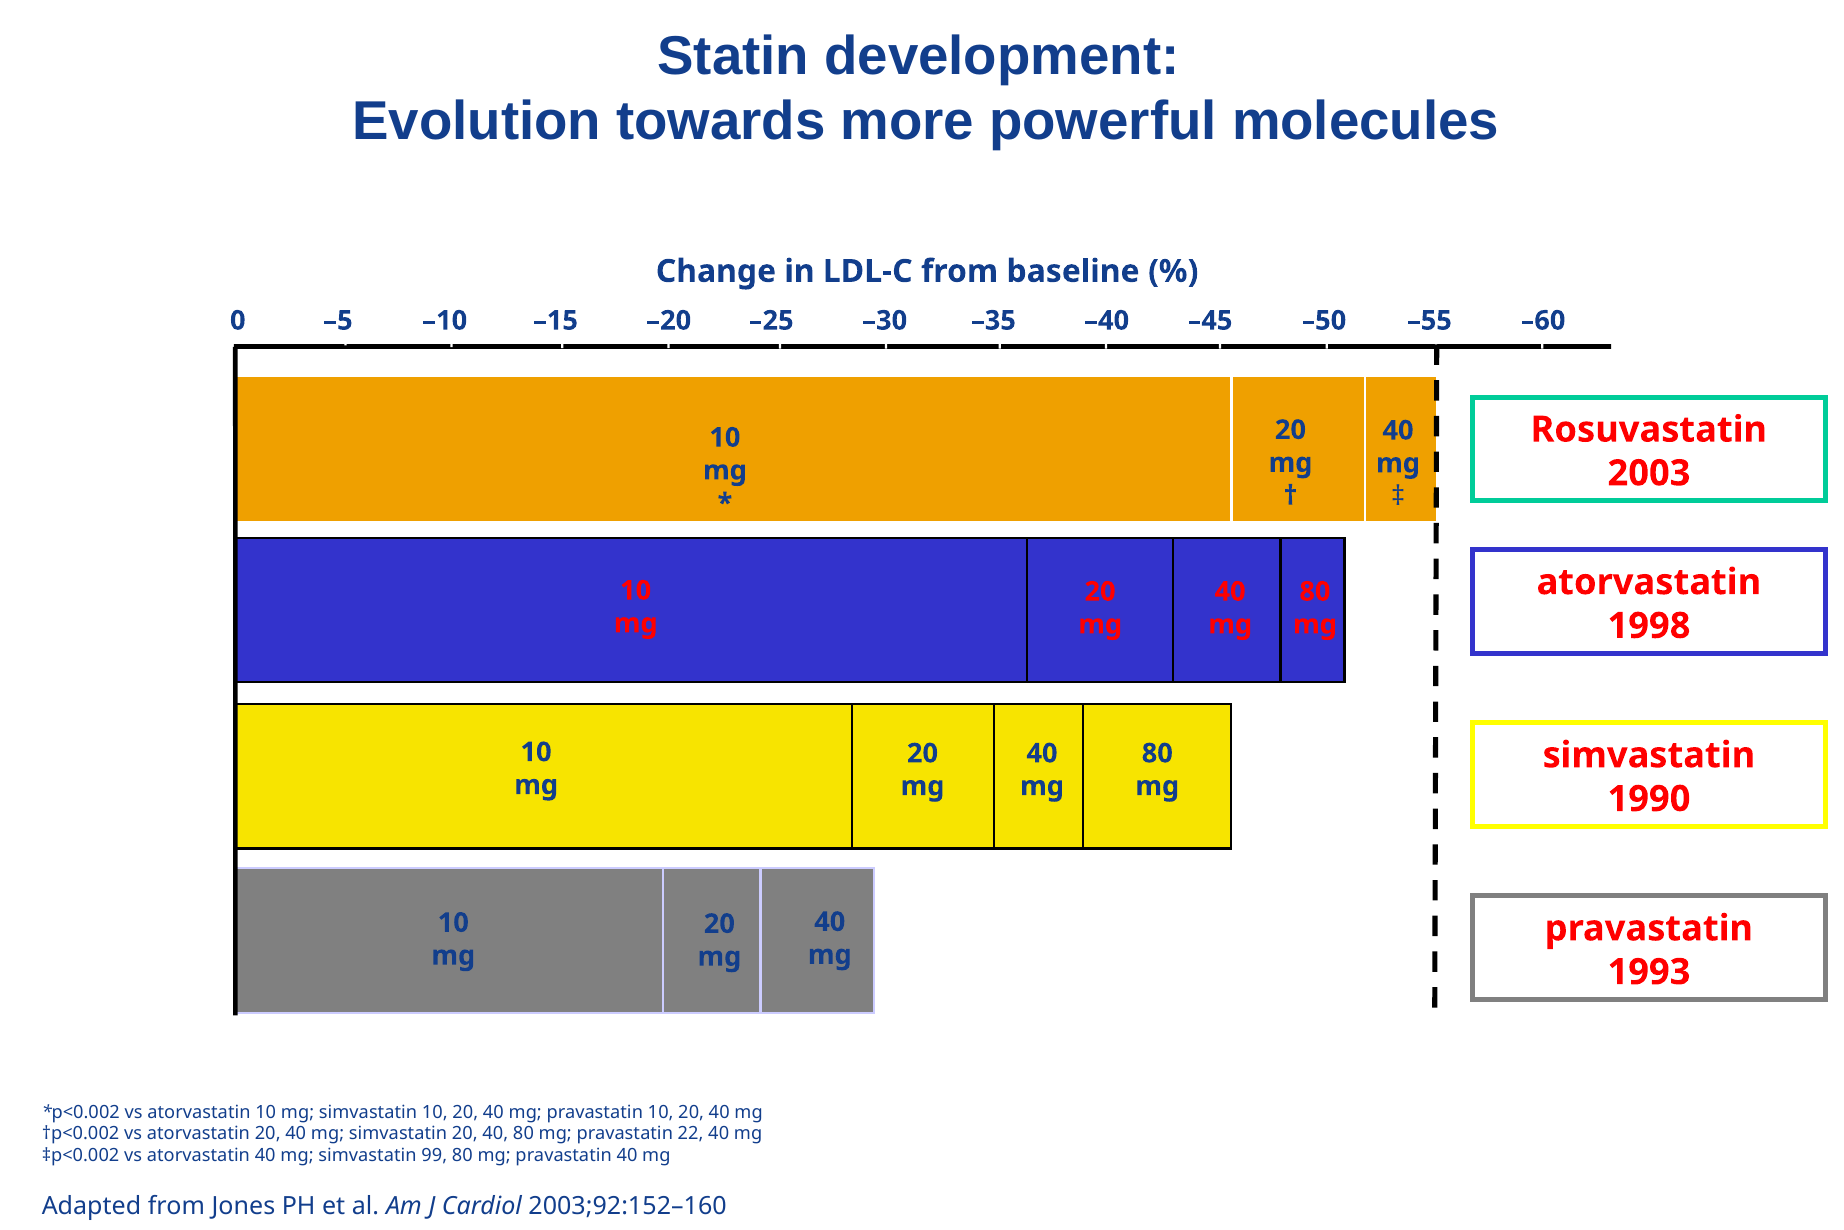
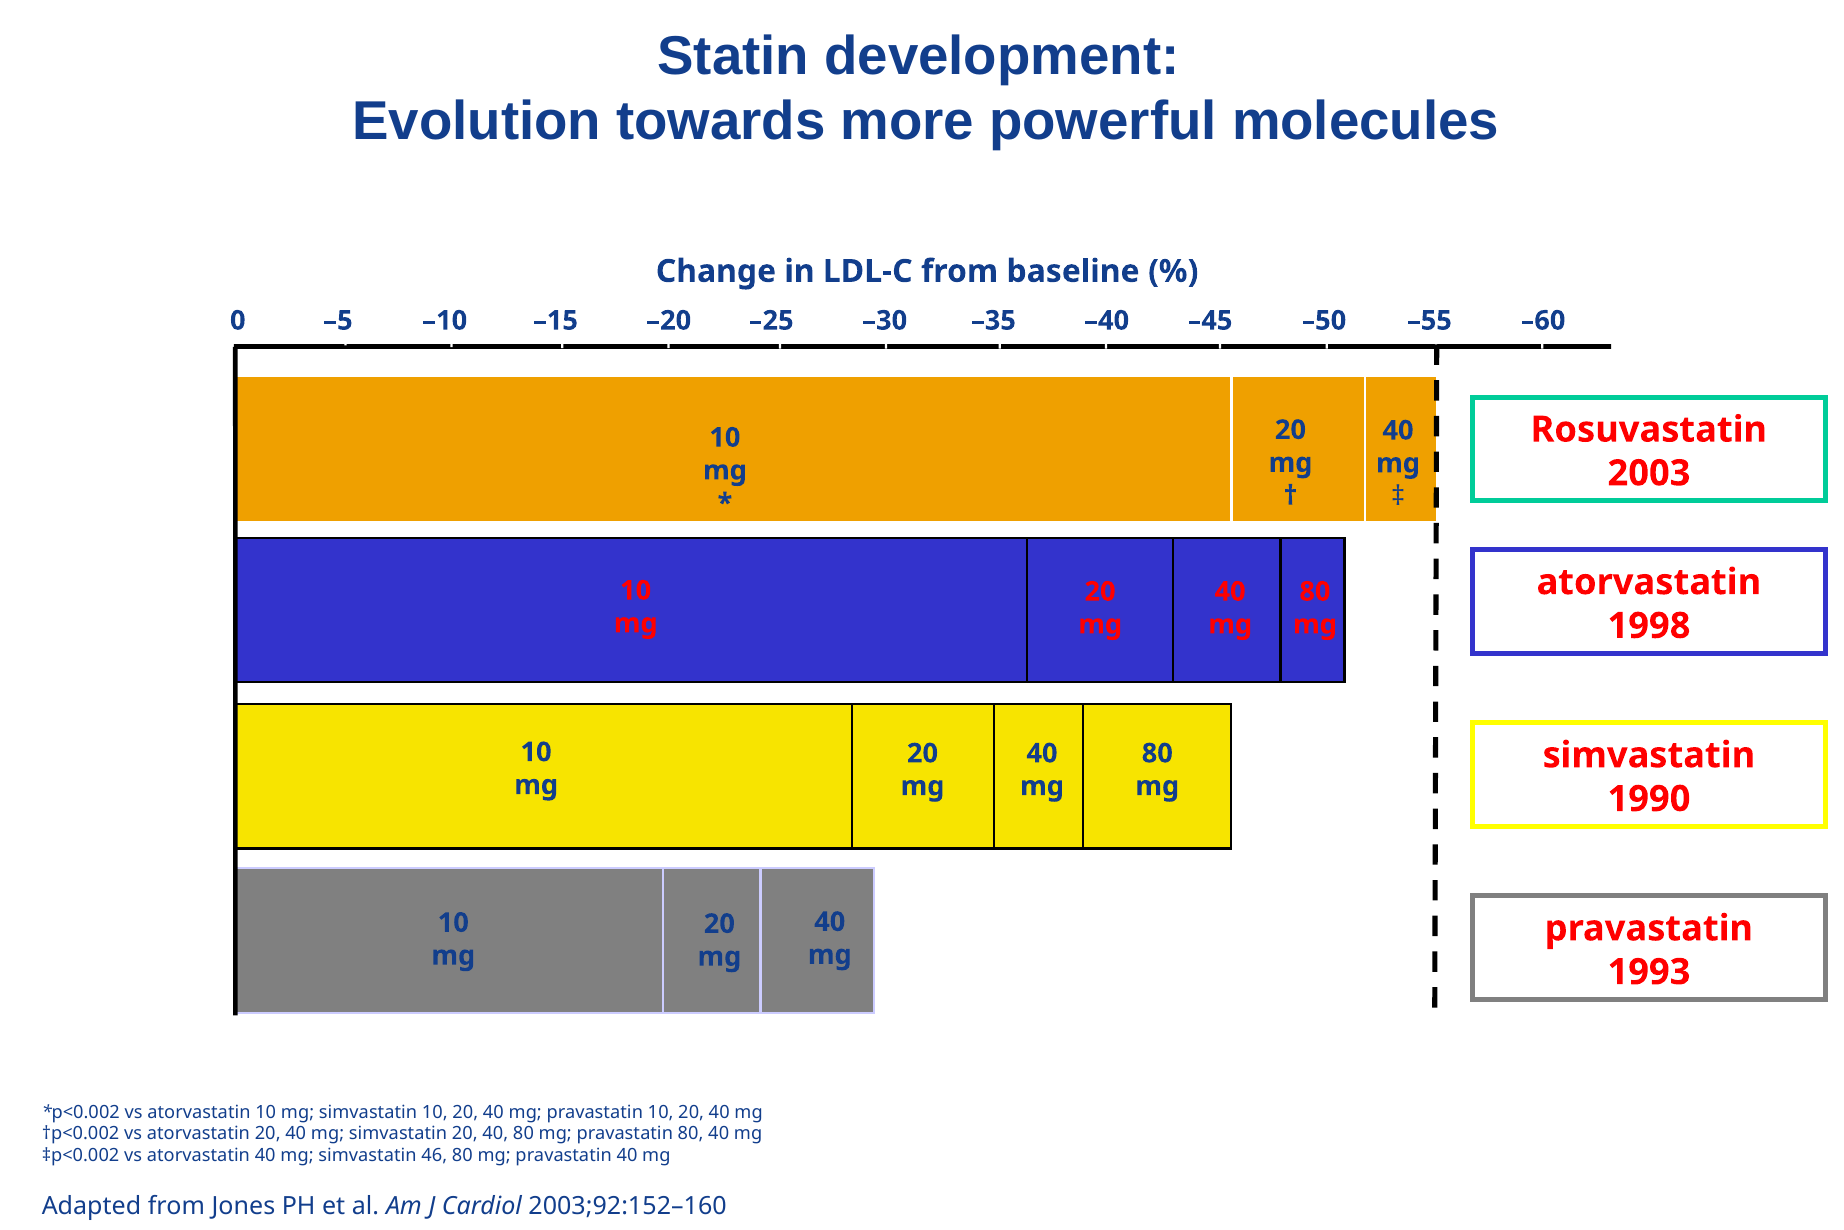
pravastatin 22: 22 -> 80 (691, 1133)
99: 99 -> 46 (434, 1155)
